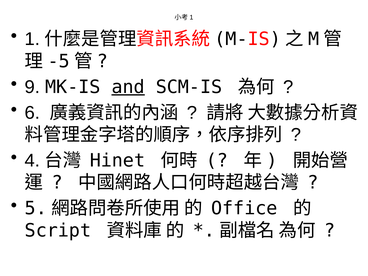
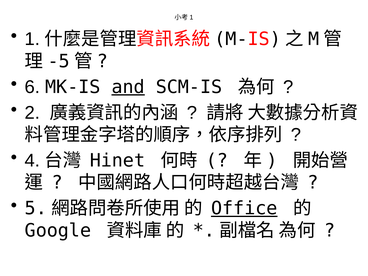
9: 9 -> 6 (32, 87)
6: 6 -> 2 (32, 113)
Office underline: none -> present (244, 208)
Script: Script -> Google (58, 231)
